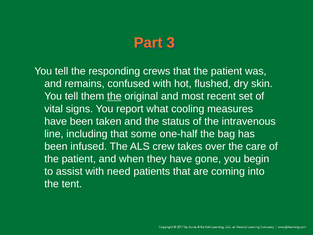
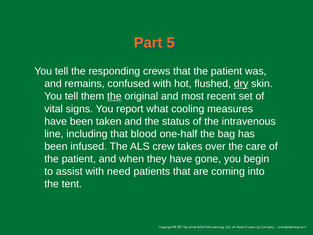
3: 3 -> 5 (171, 43)
dry underline: none -> present (241, 84)
some: some -> blood (144, 134)
